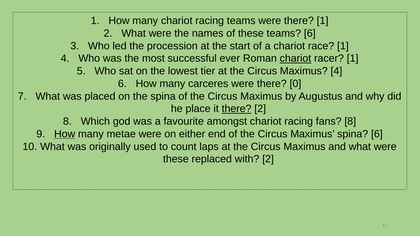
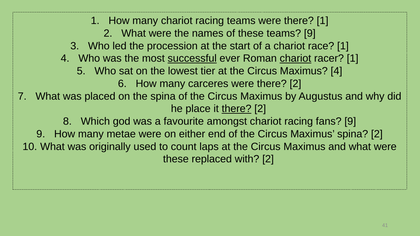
teams 6: 6 -> 9 (310, 33)
successful underline: none -> present (192, 59)
were there 0: 0 -> 2 (295, 84)
fans 8: 8 -> 9 (350, 122)
How underline: present -> none (65, 134)
spina 6: 6 -> 2 (377, 134)
